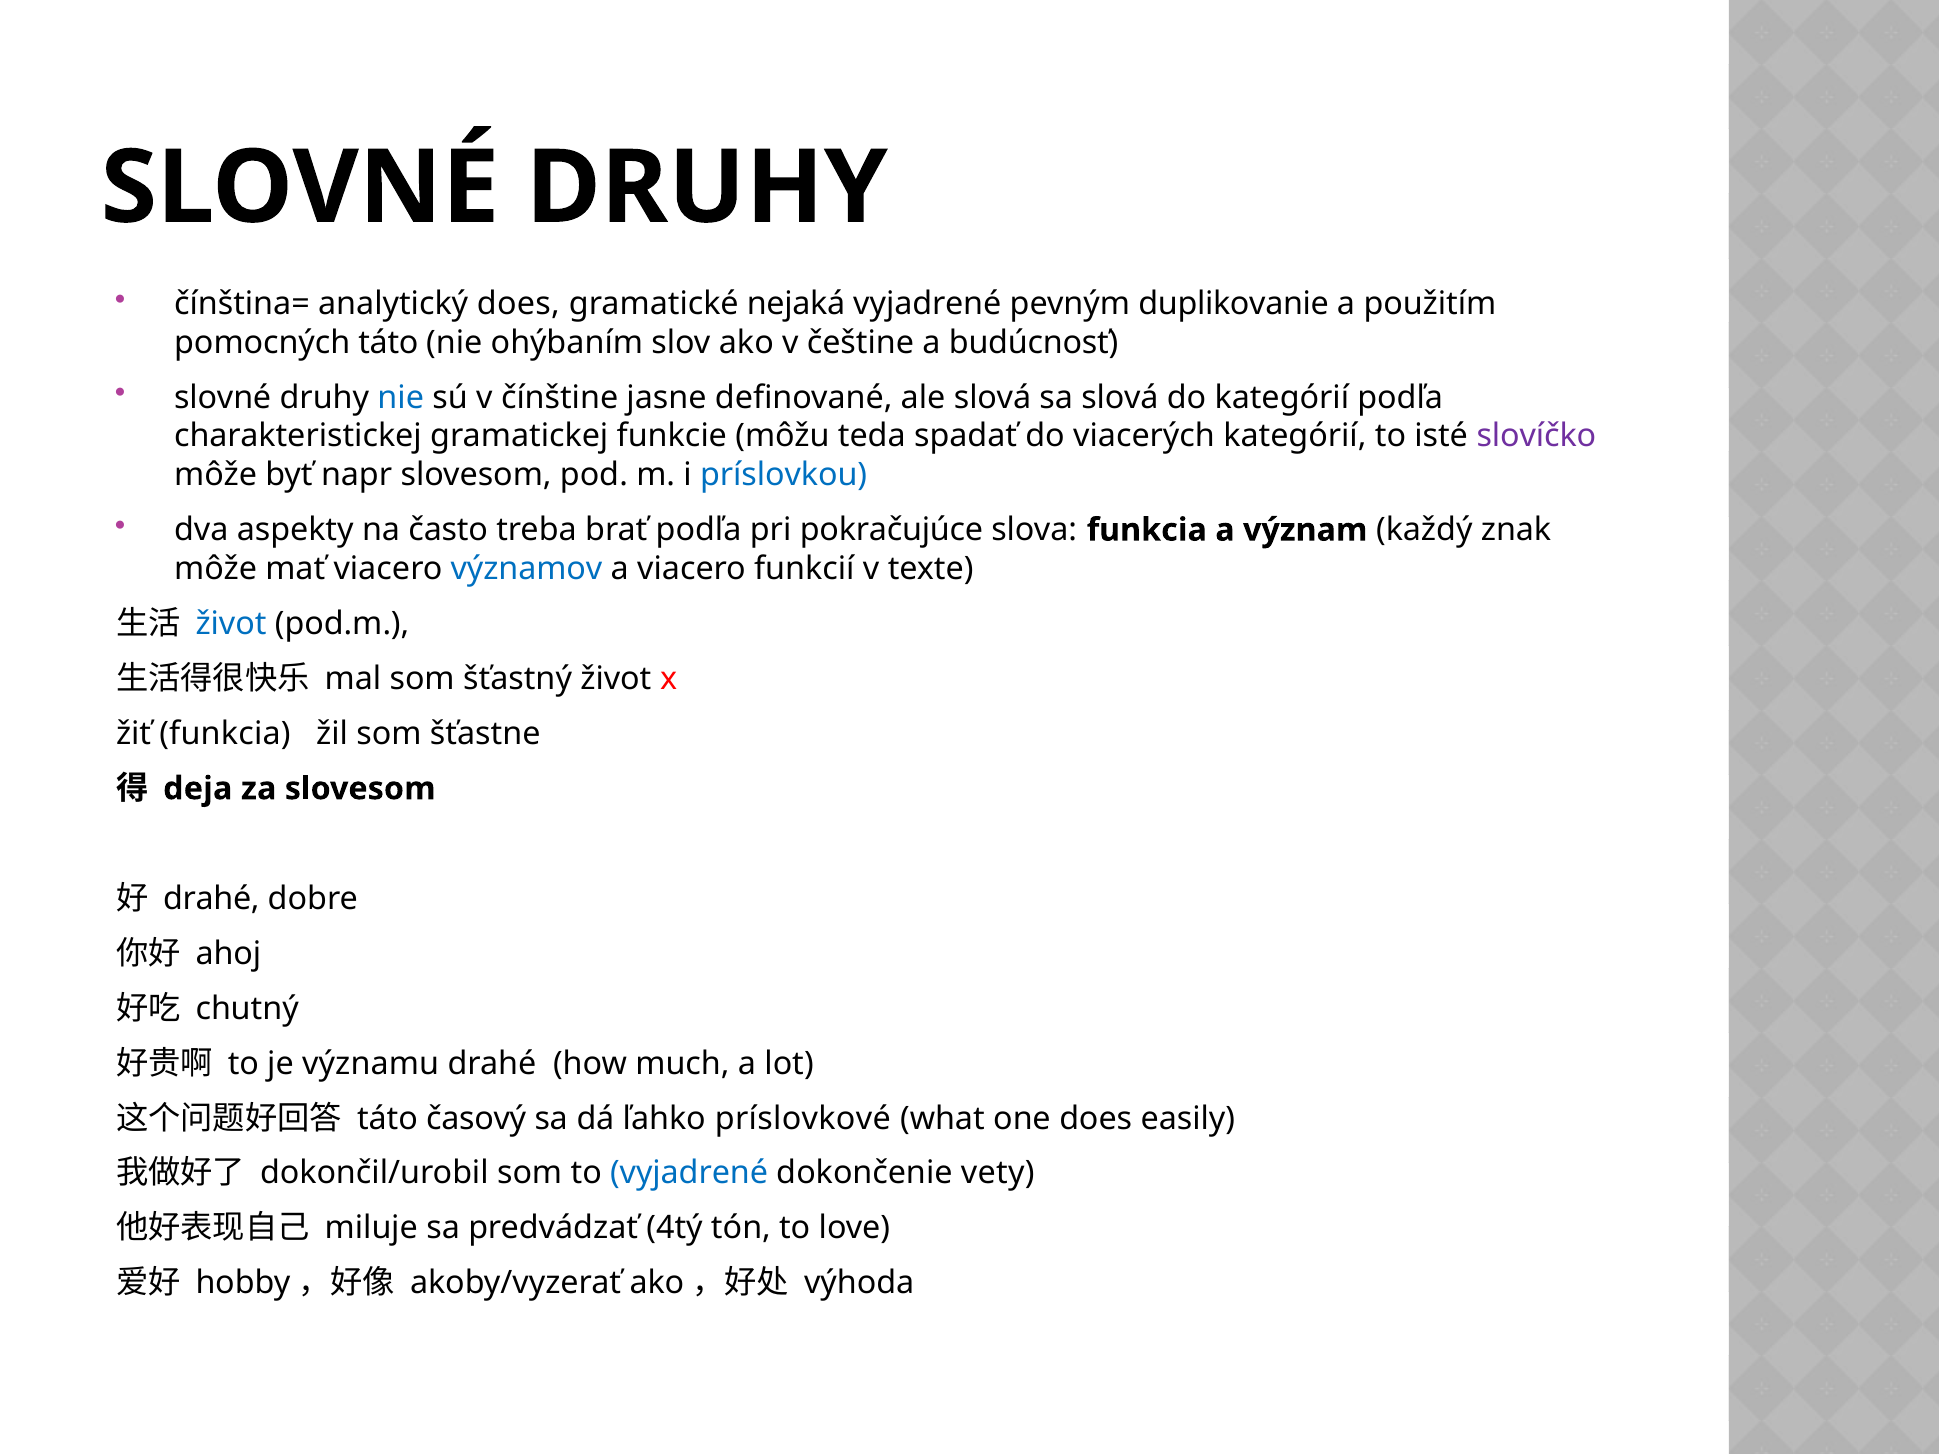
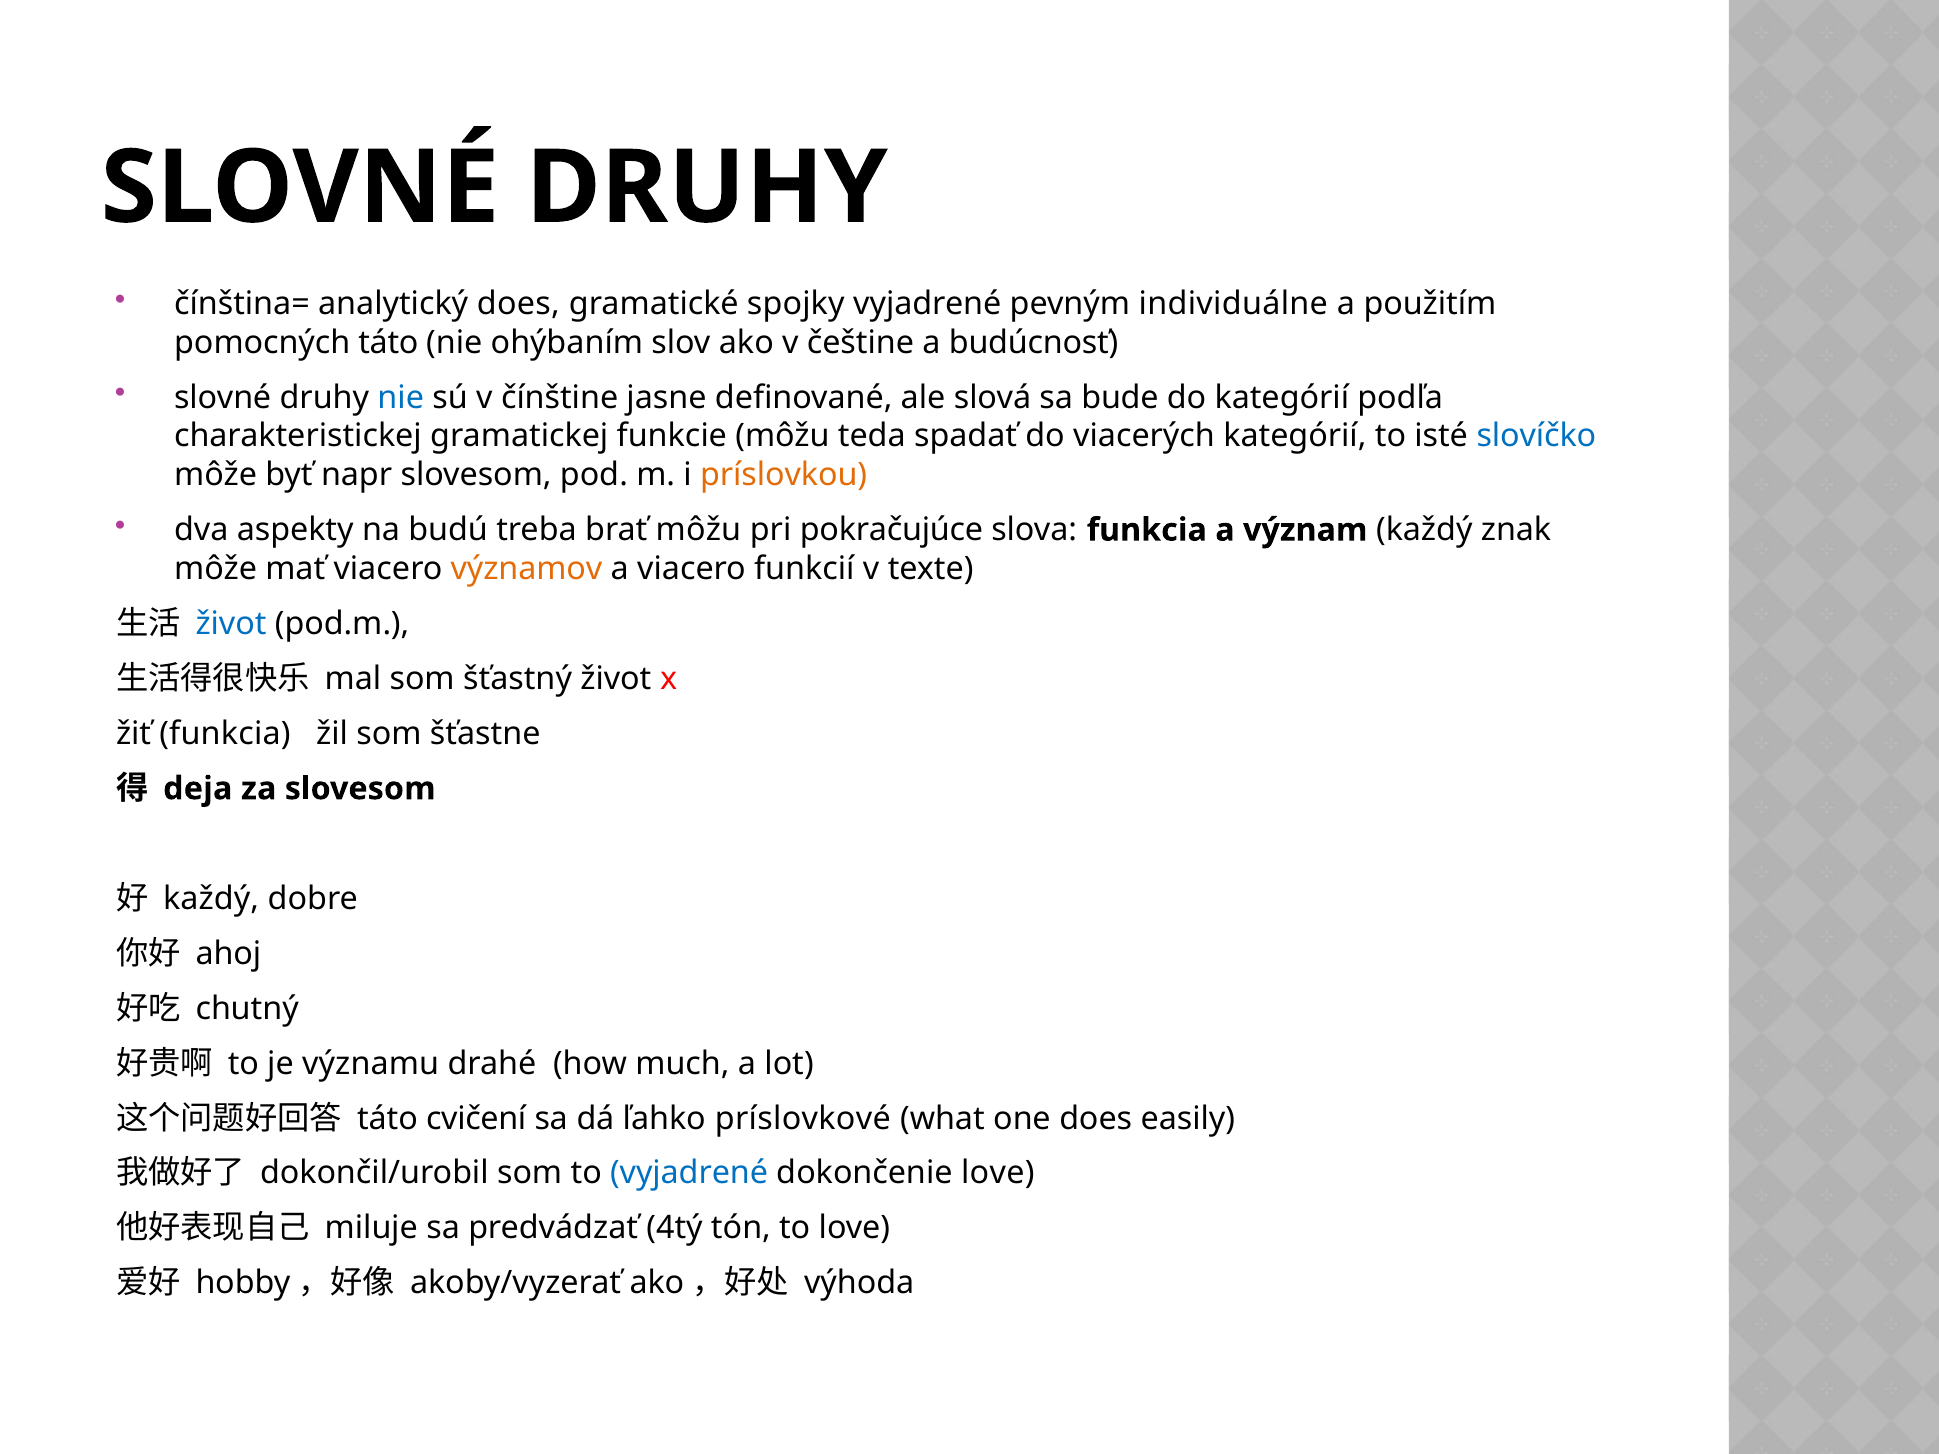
nejaká: nejaká -> spojky (796, 304)
duplikovanie: duplikovanie -> individuálne (1233, 304)
sa slová: slová -> bude (1120, 398)
slovíčko colour: purple -> blue (1536, 436)
príslovkou colour: blue -> orange (784, 475)
často: často -> budú (448, 530)
brať podľa: podľa -> môžu (698, 530)
významov colour: blue -> orange (526, 569)
drahé: drahé -> každý (211, 899)
časový: časový -> cvičení (476, 1119)
dokončenie vety: vety -> love (998, 1174)
